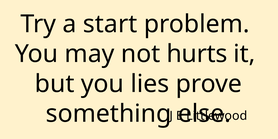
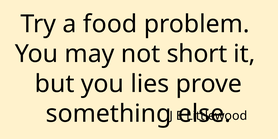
start: start -> food (110, 24)
hurts: hurts -> short (197, 54)
